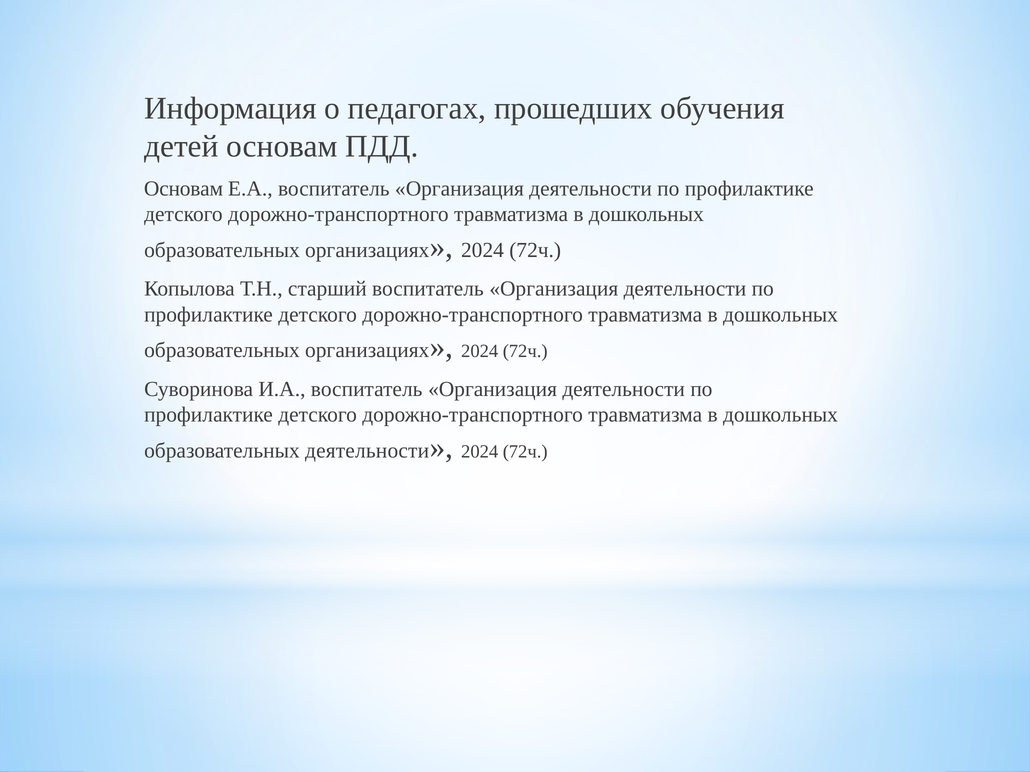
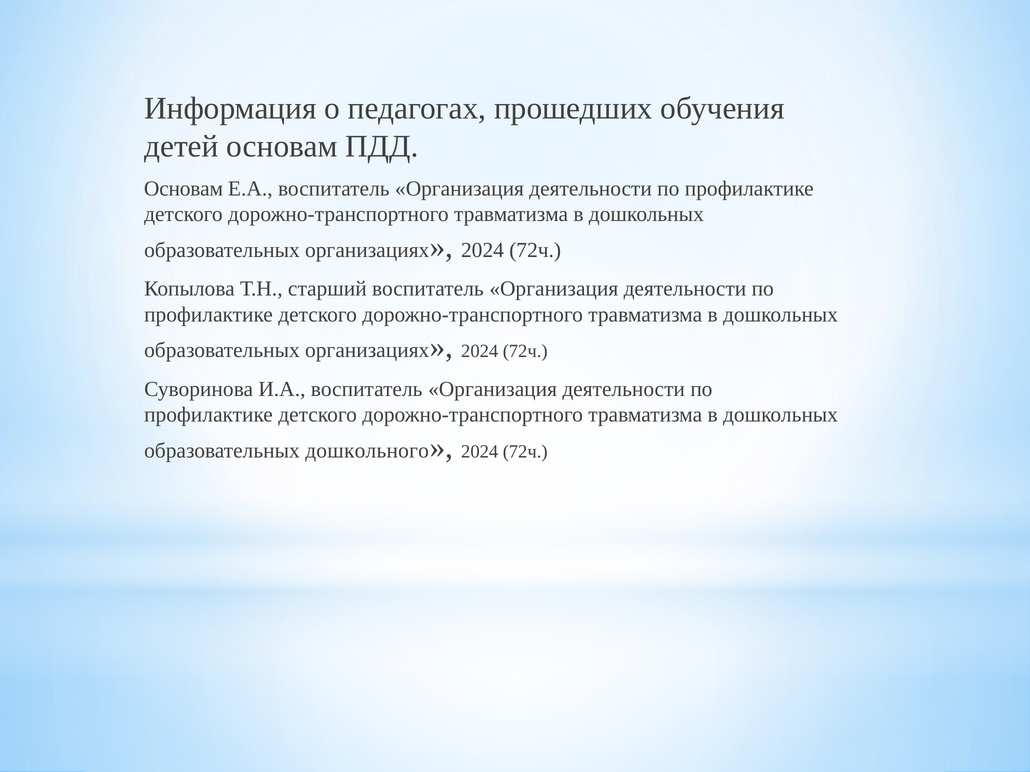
образовательных деятельности: деятельности -> дошкольного (367, 451)
